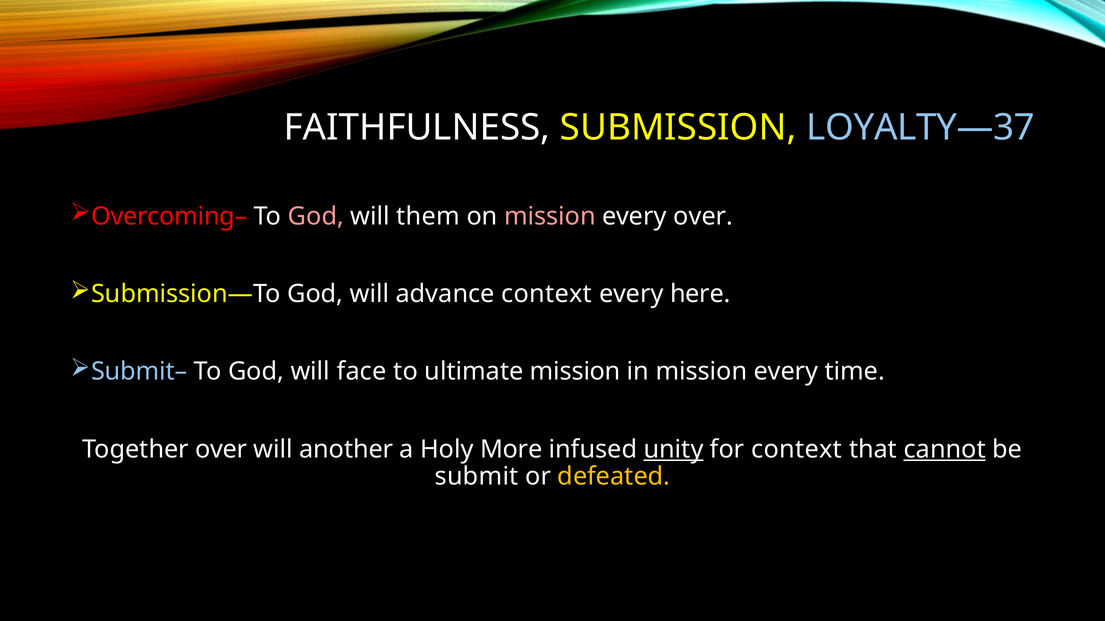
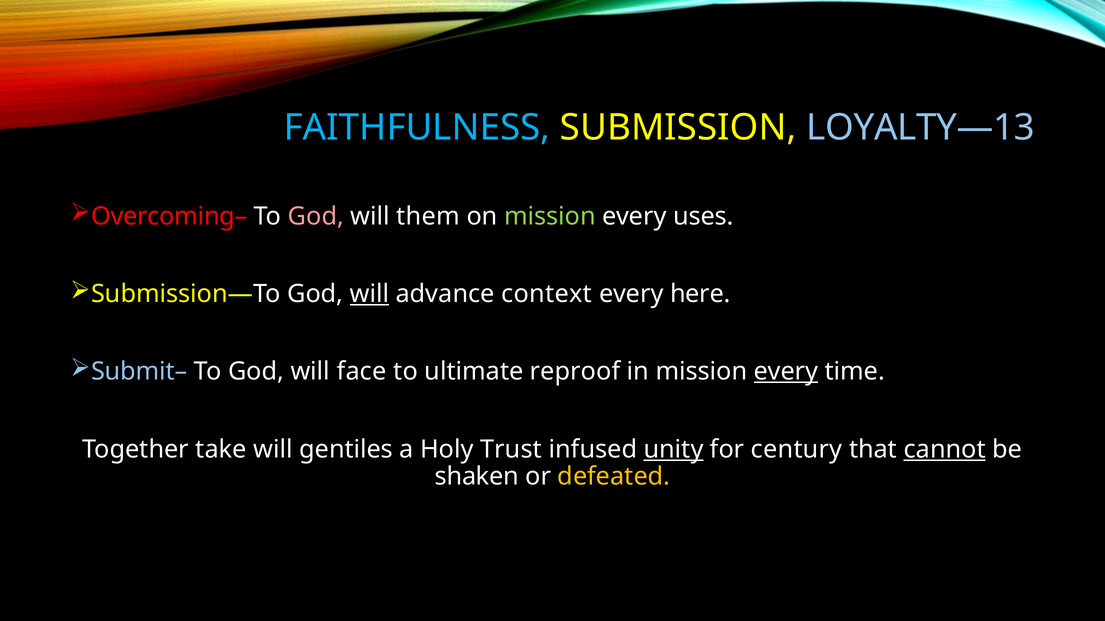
FAITHFULNESS colour: white -> light blue (417, 128)
LOYALTY—37: LOYALTY—37 -> LOYALTY—13 (921, 128)
mission colour: pink -> light green (550, 217)
every over: over -> uses (703, 217)
will underline: none -> present (370, 294)
ultimate mission: mission -> reproof (575, 372)
every underline: none -> present (786, 372)
Together over: over -> take (221, 450)
another: another -> gentiles (346, 450)
More: More -> Trust (511, 450)
for context: context -> century (797, 450)
submit: submit -> shaken (477, 477)
